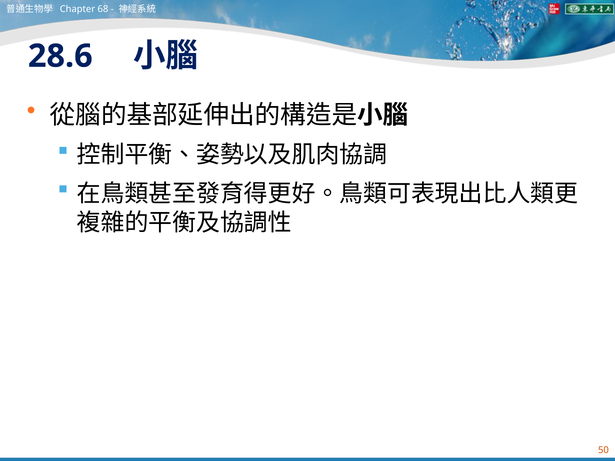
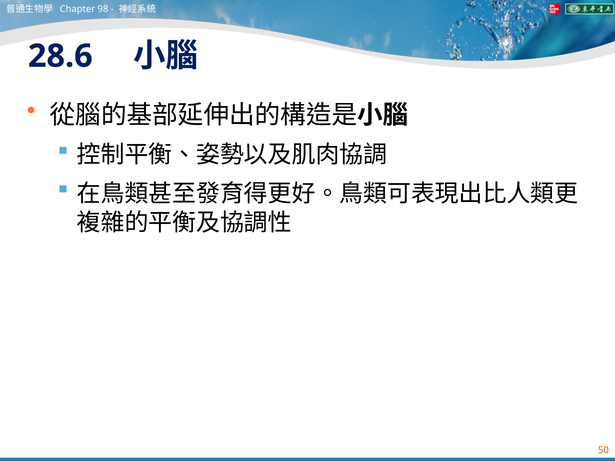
68: 68 -> 98 (103, 9)
